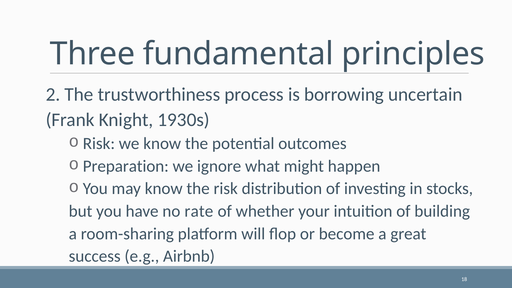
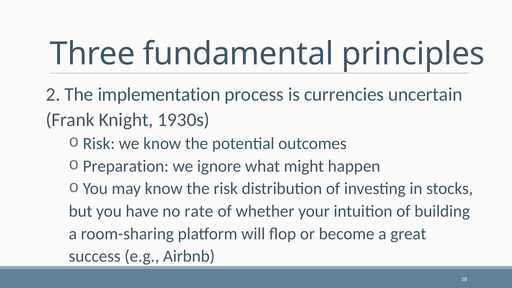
trustworthiness: trustworthiness -> implementation (159, 95)
borrowing: borrowing -> currencies (344, 95)
